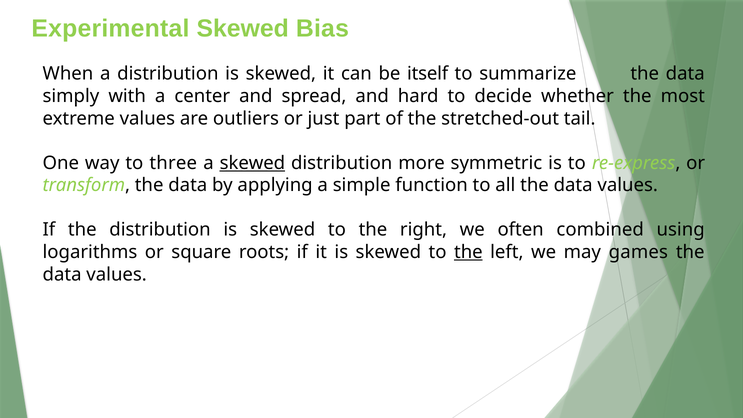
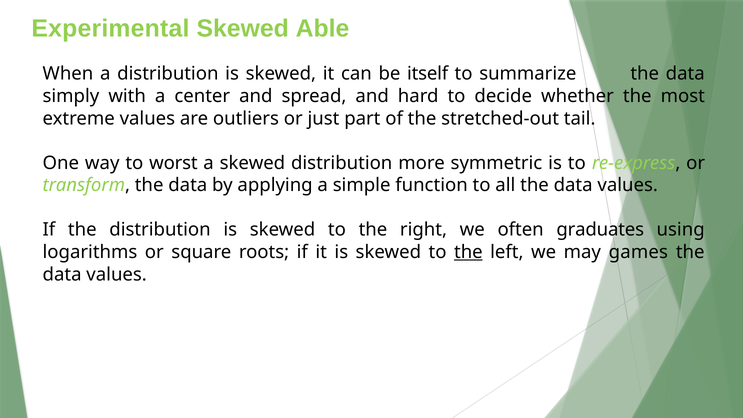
Bias: Bias -> Able (323, 29)
three: three -> worst (173, 163)
skewed underline: present -> none (252, 163)
combined: combined -> graduates (600, 230)
